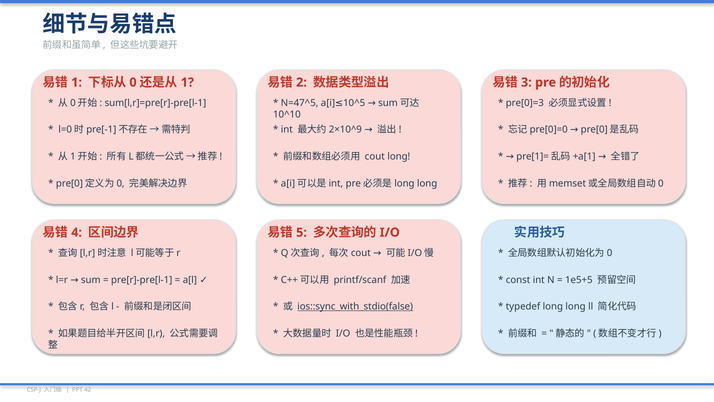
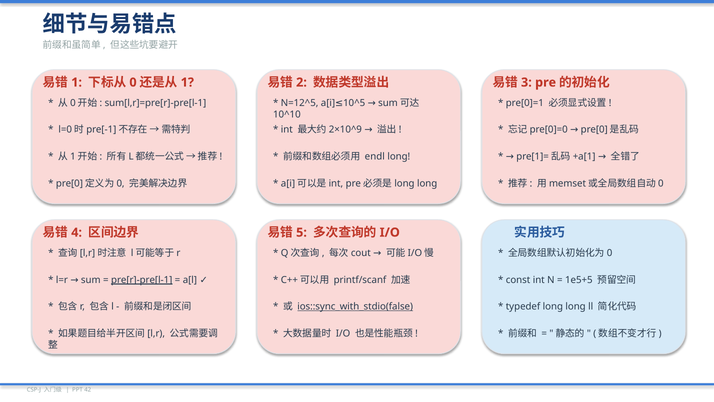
N=47^5: N=47^5 -> N=12^5 (300, 103)
pre[0]=3: pre[0]=3 -> pre[0]=1 (525, 103)
cout: cout -> endl (375, 156)
pre[r]-pre[l-1 underline: none -> present (142, 280)
